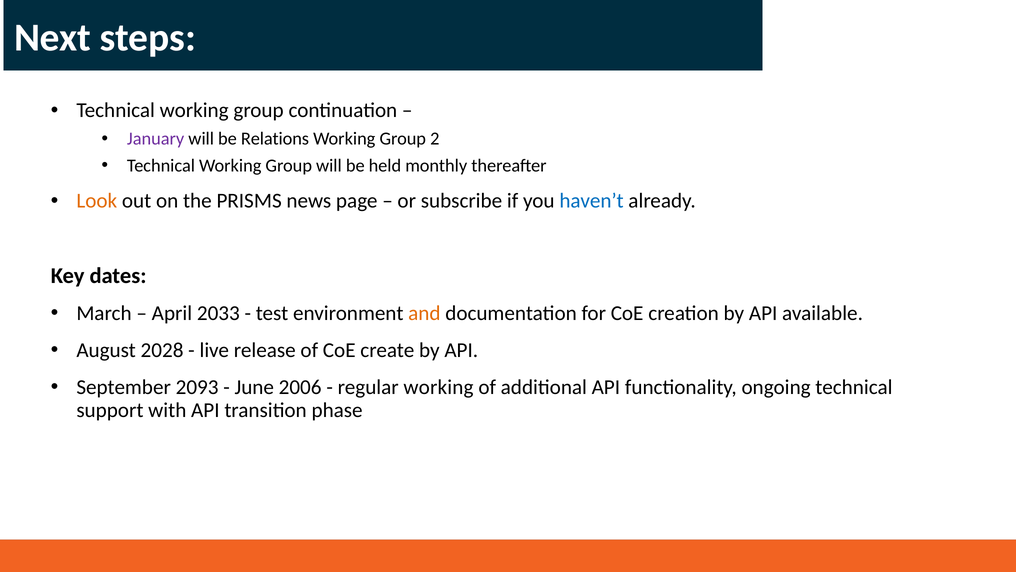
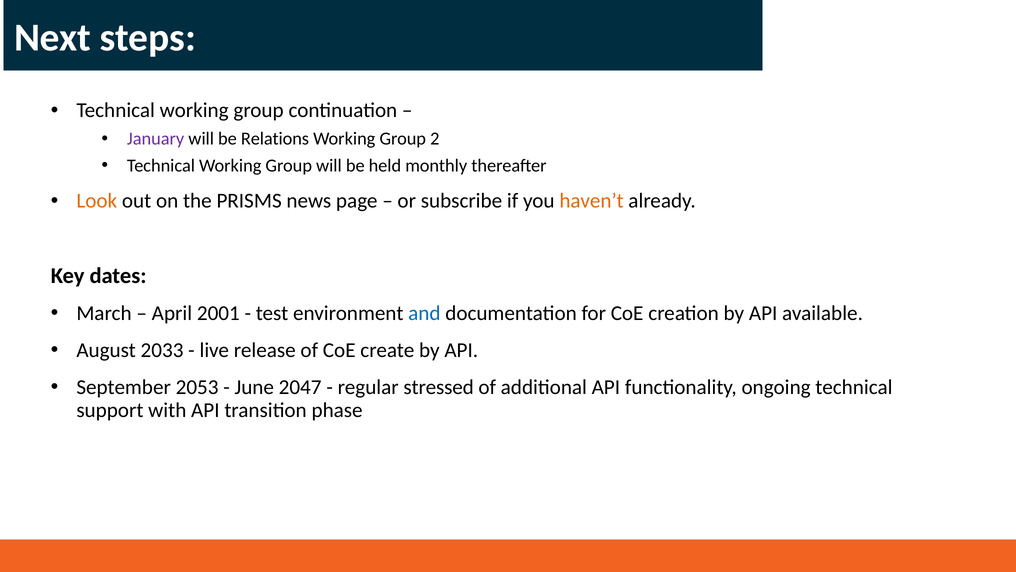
haven’t colour: blue -> orange (592, 201)
2033: 2033 -> 2001 (218, 313)
and colour: orange -> blue (424, 313)
2028: 2028 -> 2033 (162, 350)
2093: 2093 -> 2053 (197, 387)
2006: 2006 -> 2047 (300, 387)
regular working: working -> stressed (439, 387)
